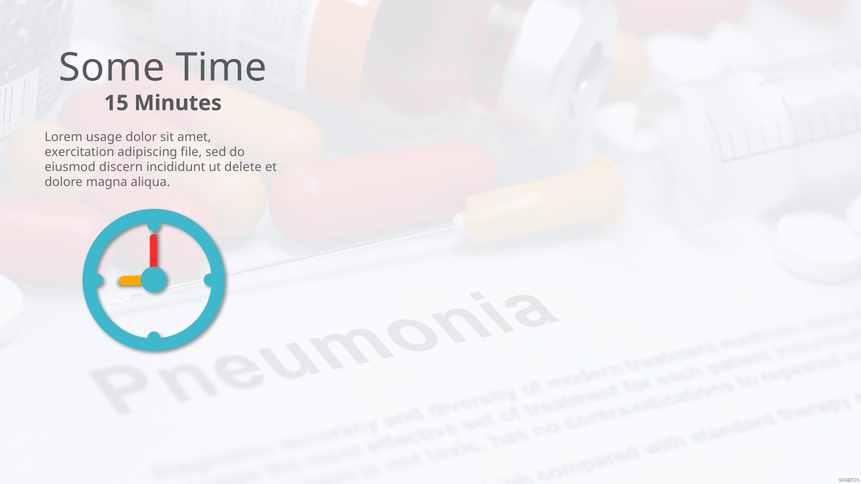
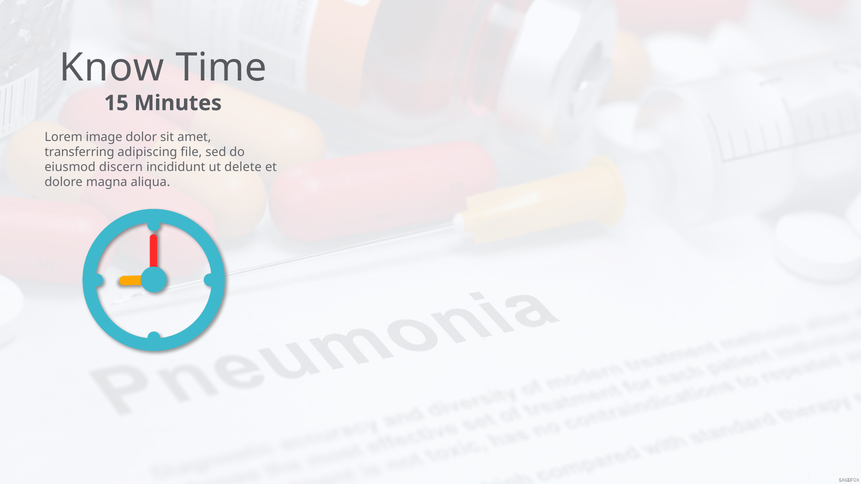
Some: Some -> Know (112, 68)
usage: usage -> image (104, 137)
exercitation: exercitation -> transferring (79, 152)
